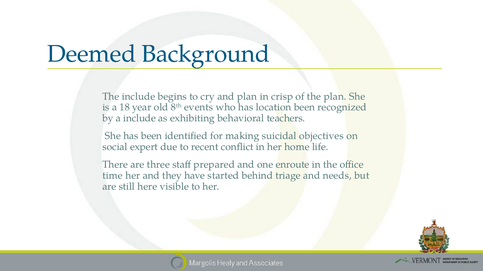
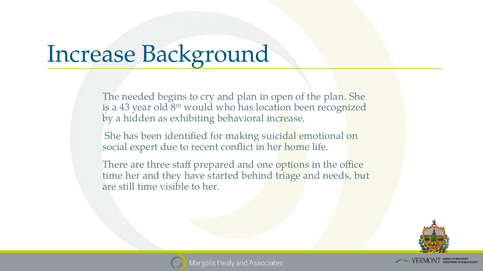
Deemed: Deemed -> Increase (91, 54)
The include: include -> needed (139, 97)
crisp: crisp -> open (282, 97)
18: 18 -> 43 (125, 108)
events: events -> would (199, 108)
a include: include -> hidden (139, 118)
behavioral teachers: teachers -> increase (286, 118)
objectives: objectives -> emotional (322, 136)
enroute: enroute -> options (293, 165)
still here: here -> time (147, 187)
